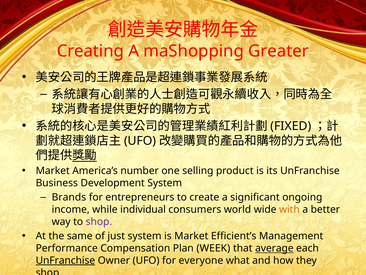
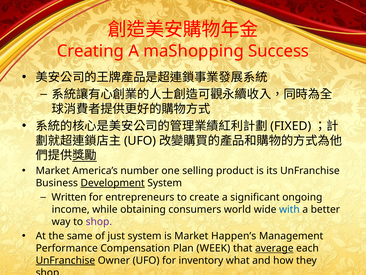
Greater: Greater -> Success (279, 51)
Development underline: none -> present (113, 183)
Brands: Brands -> Written (69, 197)
individual: individual -> obtaining (143, 209)
with colour: orange -> blue (289, 209)
Efficient’s: Efficient’s -> Happen’s (234, 236)
everyone: everyone -> inventory (201, 260)
